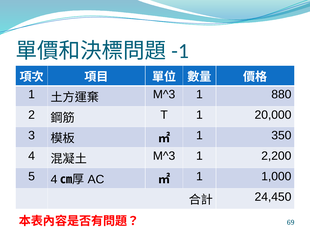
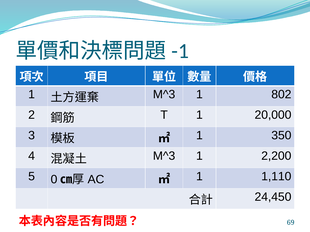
880: 880 -> 802 (281, 95)
5 4: 4 -> 0 (54, 180)
1,000: 1,000 -> 1,110 (276, 177)
